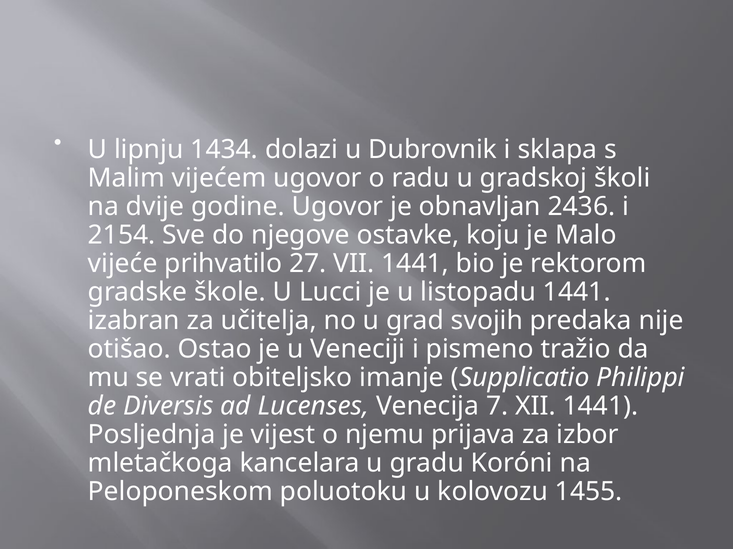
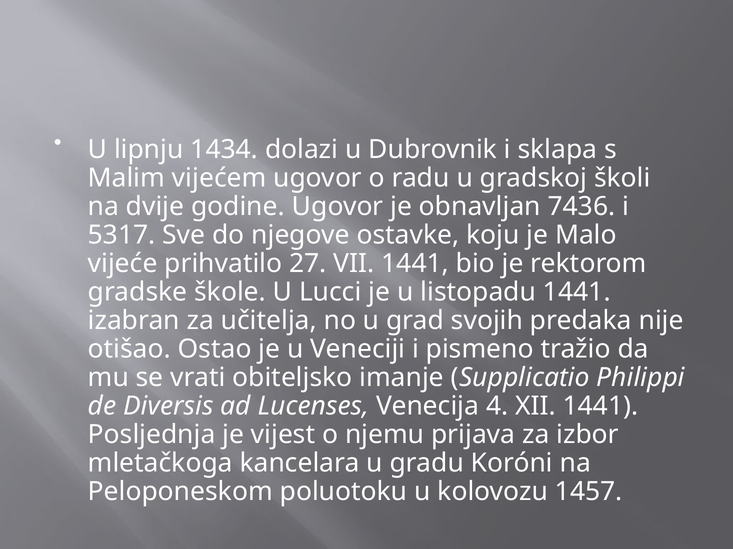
2436: 2436 -> 7436 (581, 207)
2154: 2154 -> 5317 (122, 235)
7: 7 -> 4 (497, 407)
1455: 1455 -> 1457 (589, 492)
